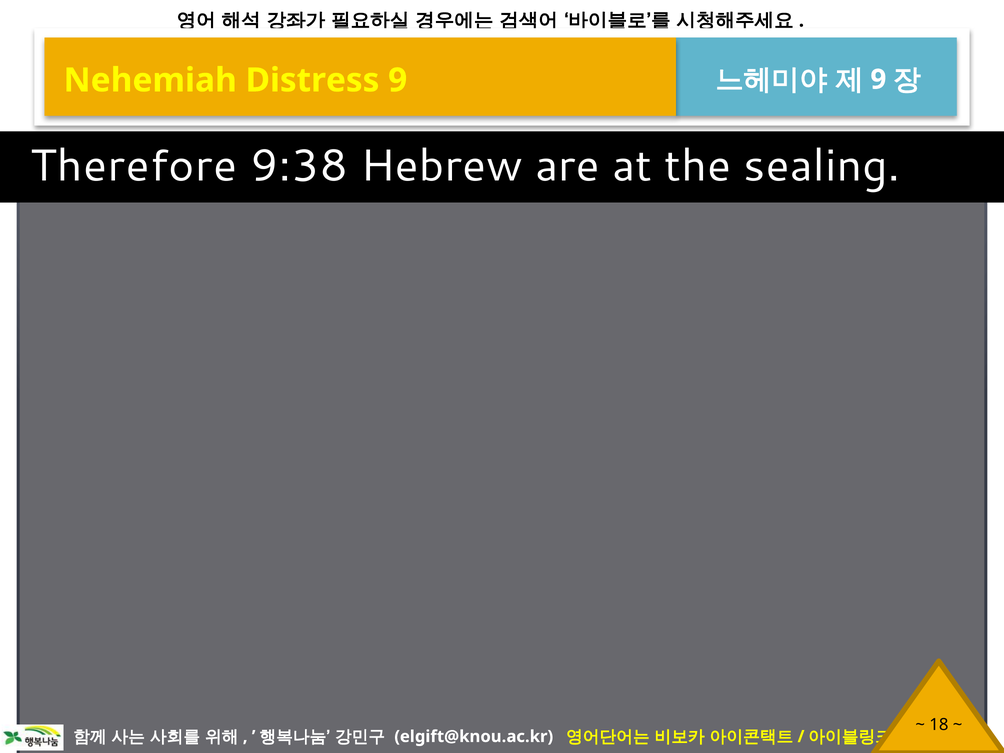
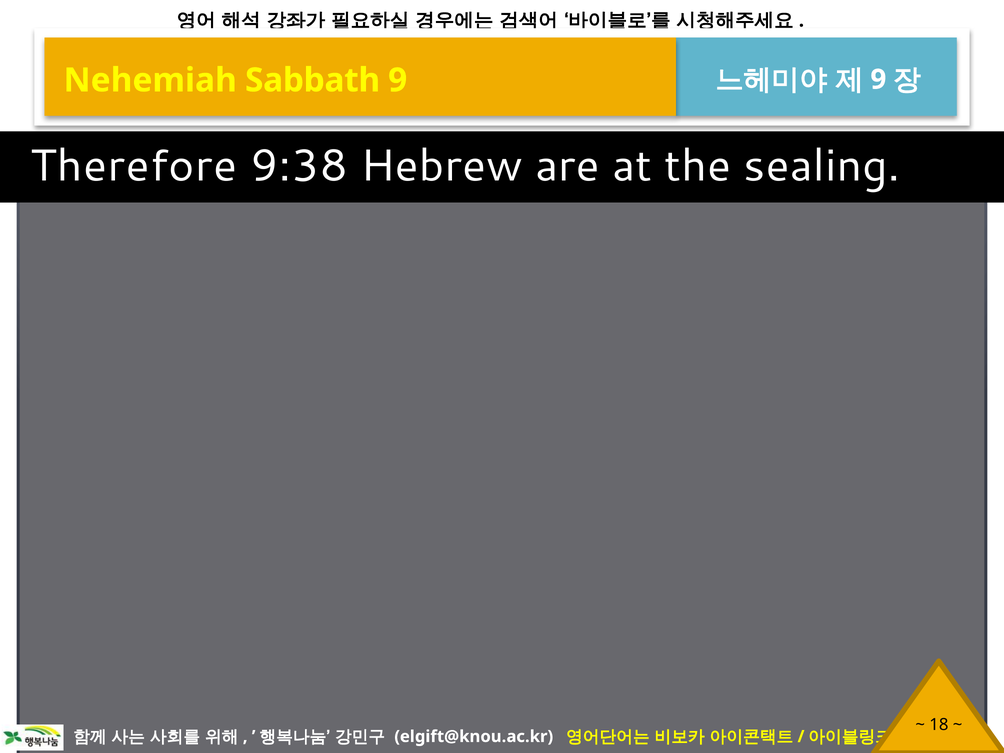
Distress: Distress -> Sabbath (313, 80)
